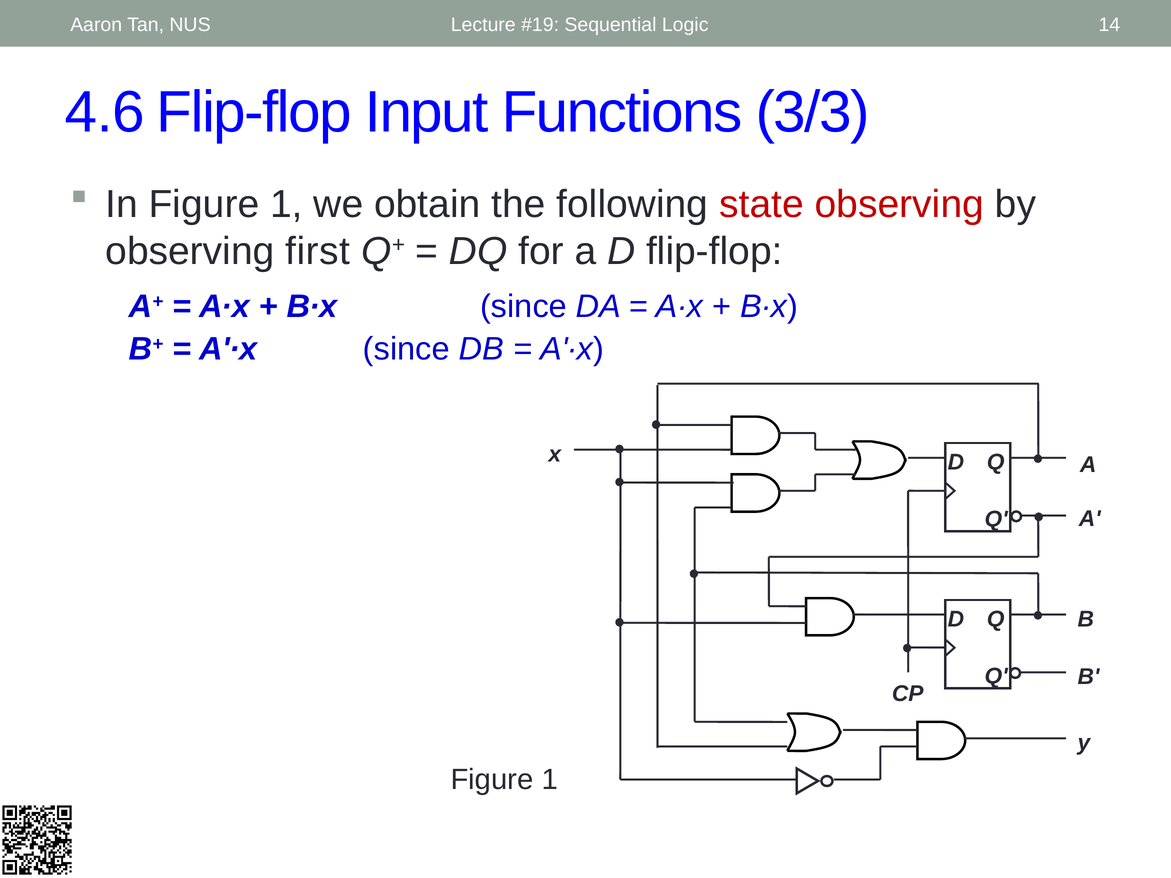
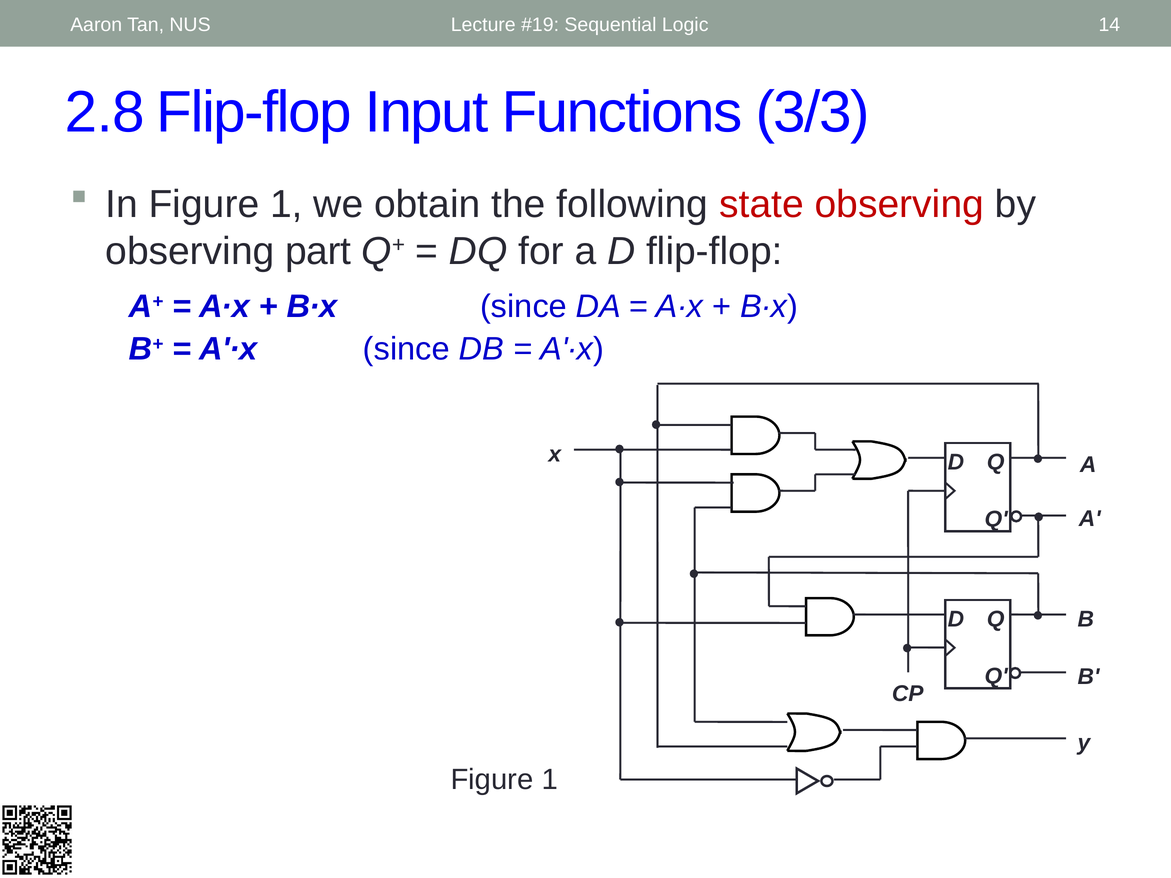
4.6: 4.6 -> 2.8 (105, 112)
first: first -> part (318, 251)
